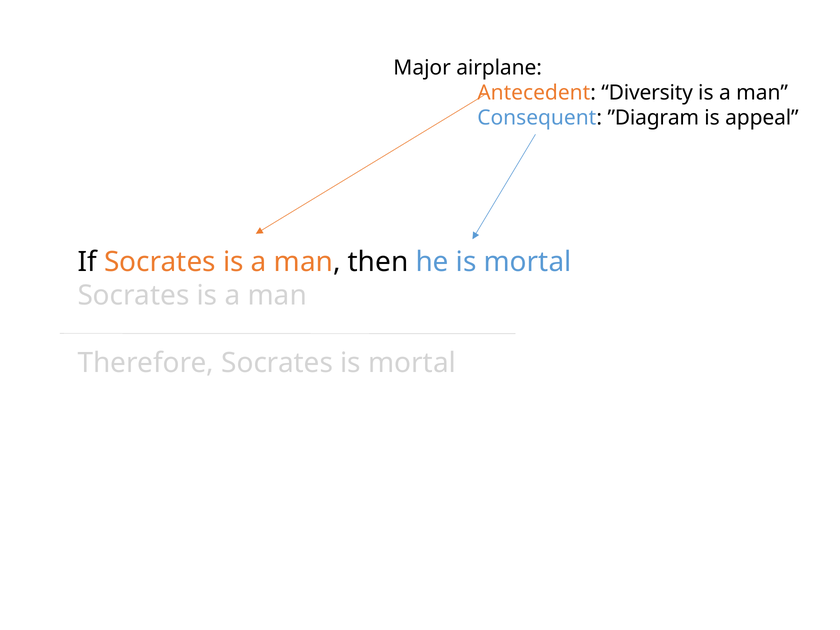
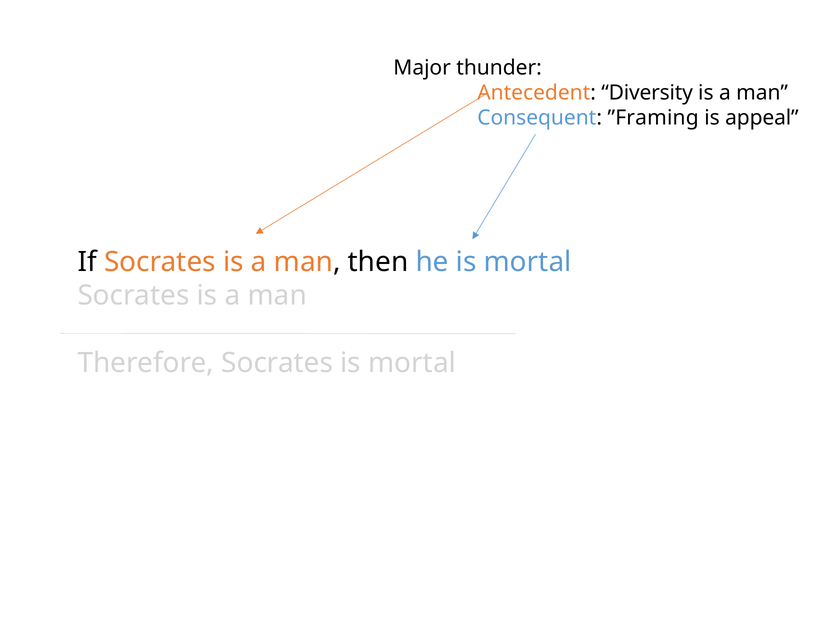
airplane: airplane -> thunder (499, 68)
”Diagram: ”Diagram -> ”Framing (653, 118)
